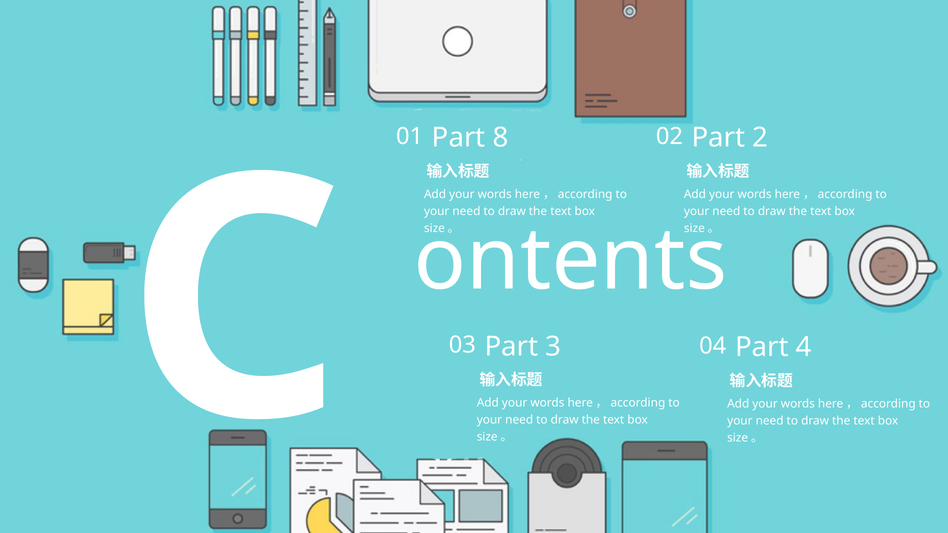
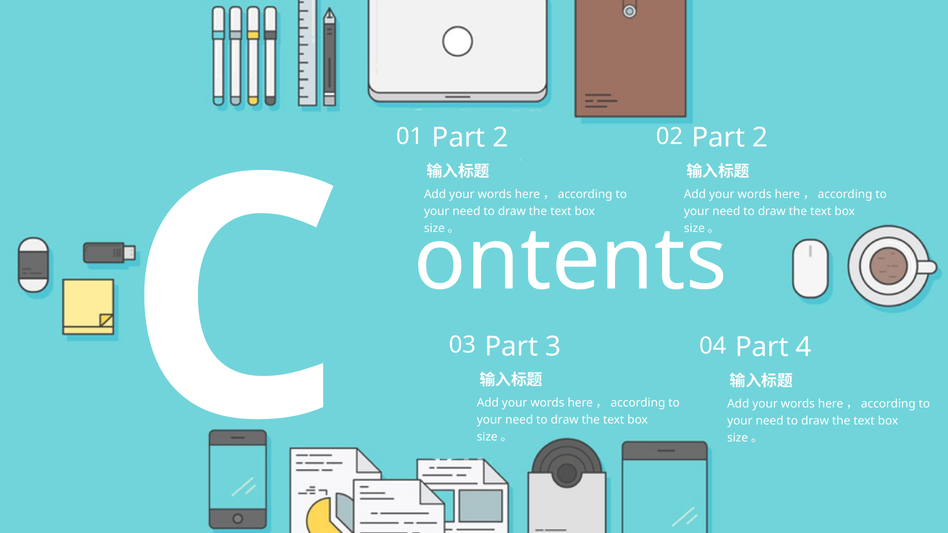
01 Part 8: 8 -> 2 (500, 138)
